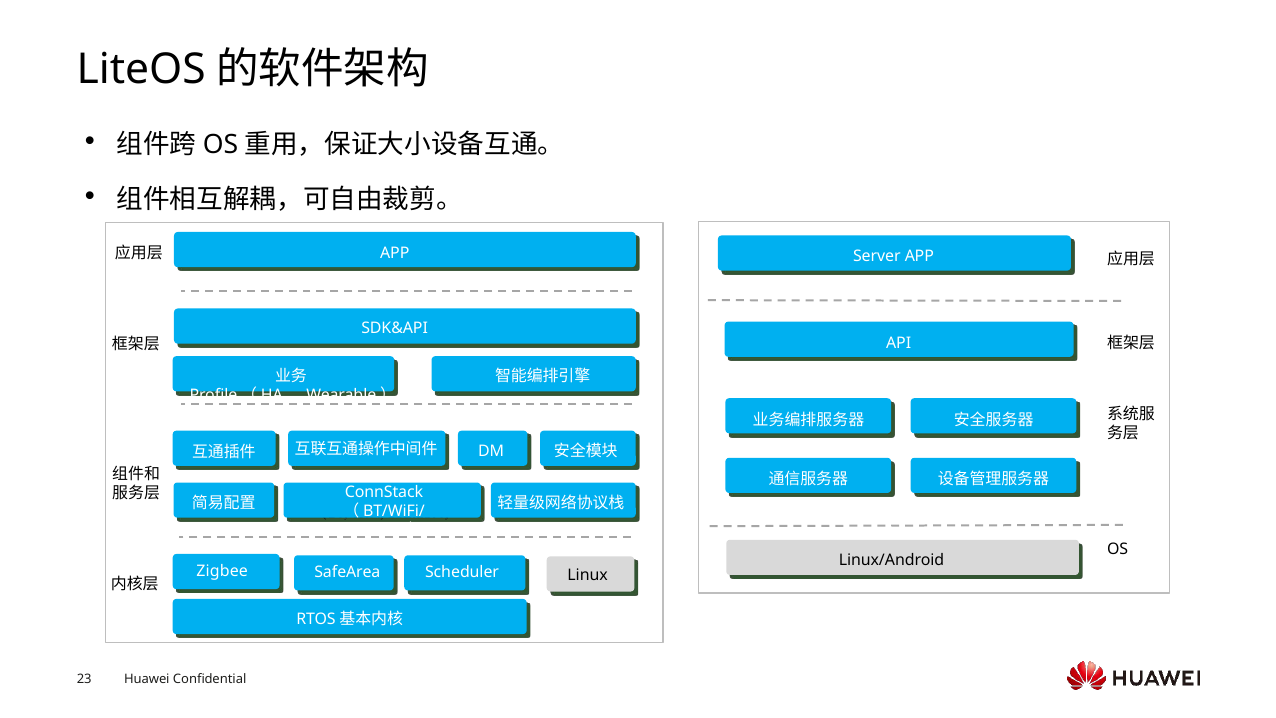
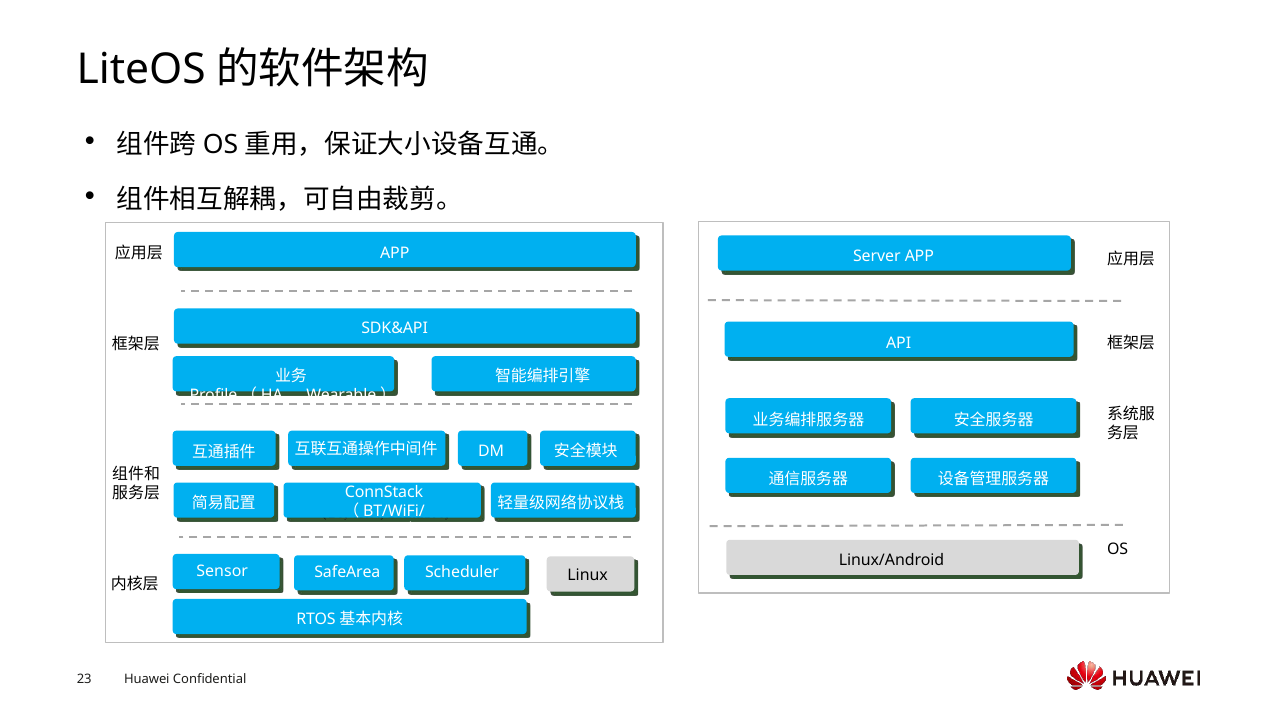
Zigbee: Zigbee -> Sensor (222, 571)
